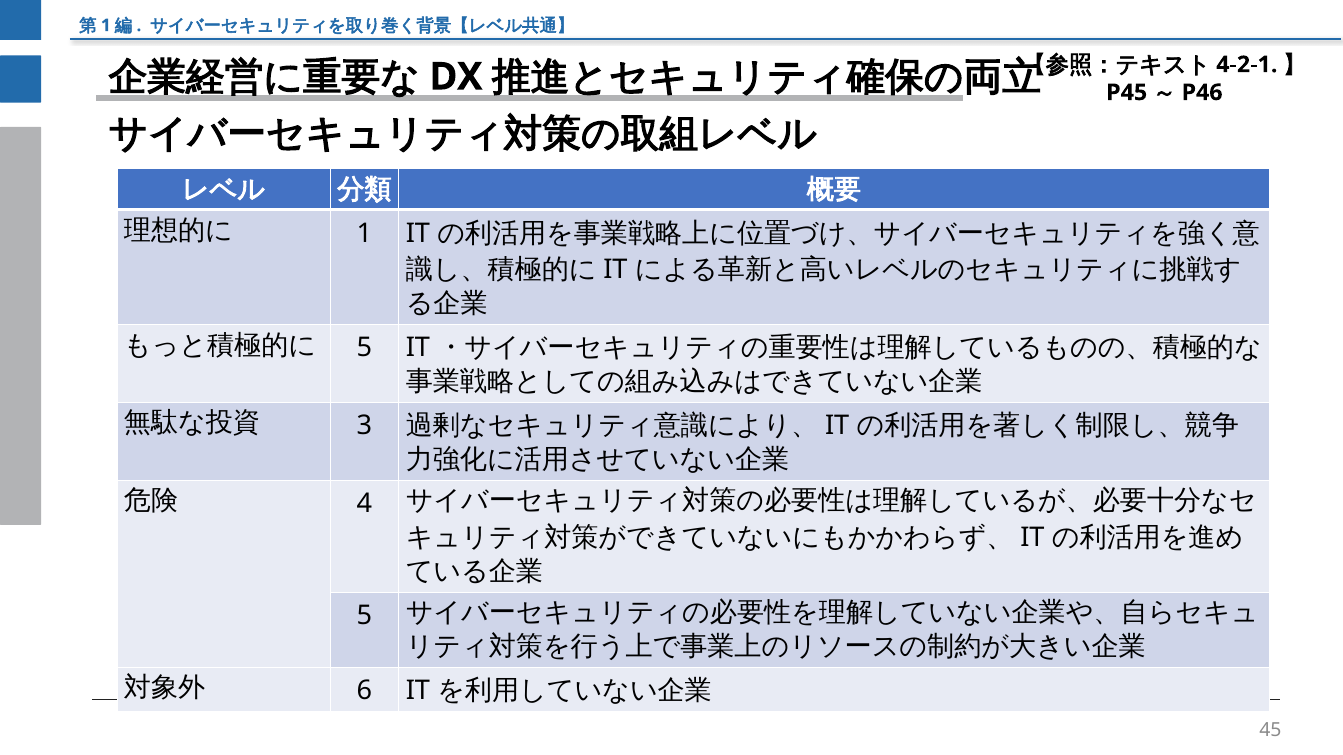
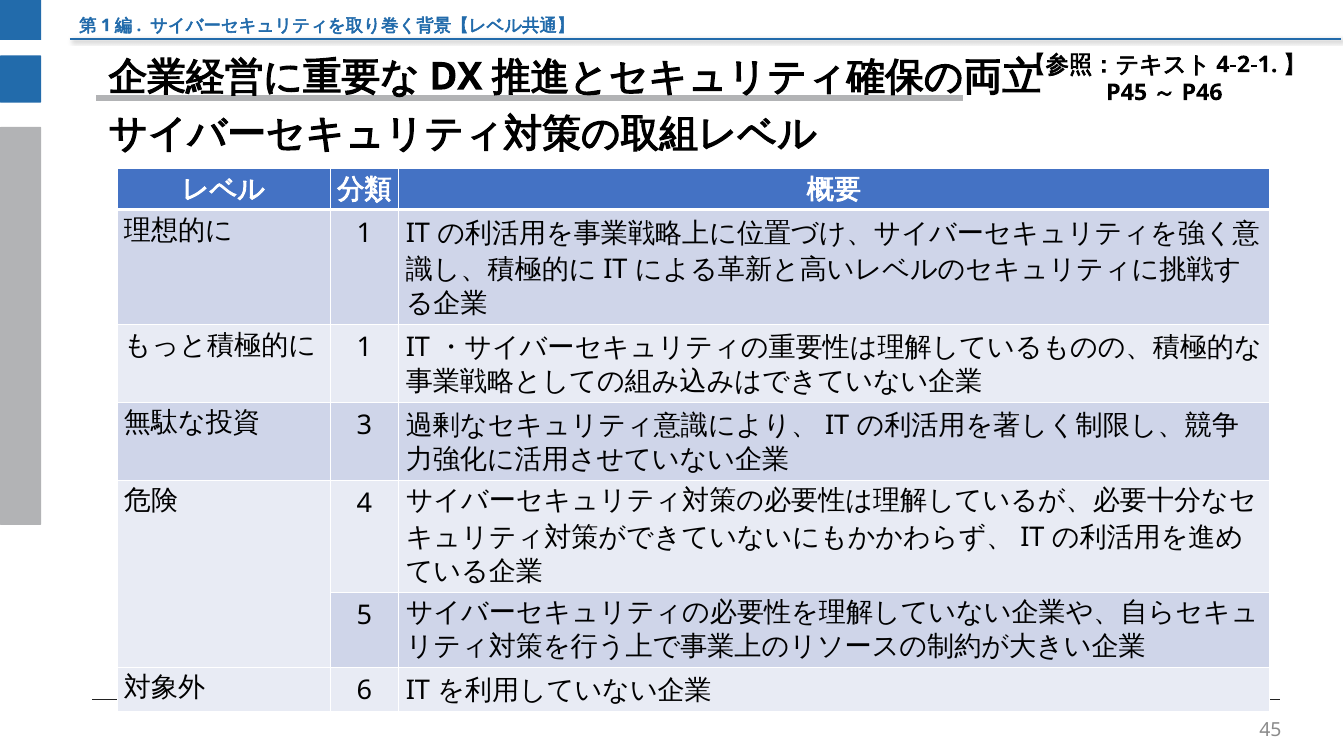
5: 5 -> 1 (364, 348)
